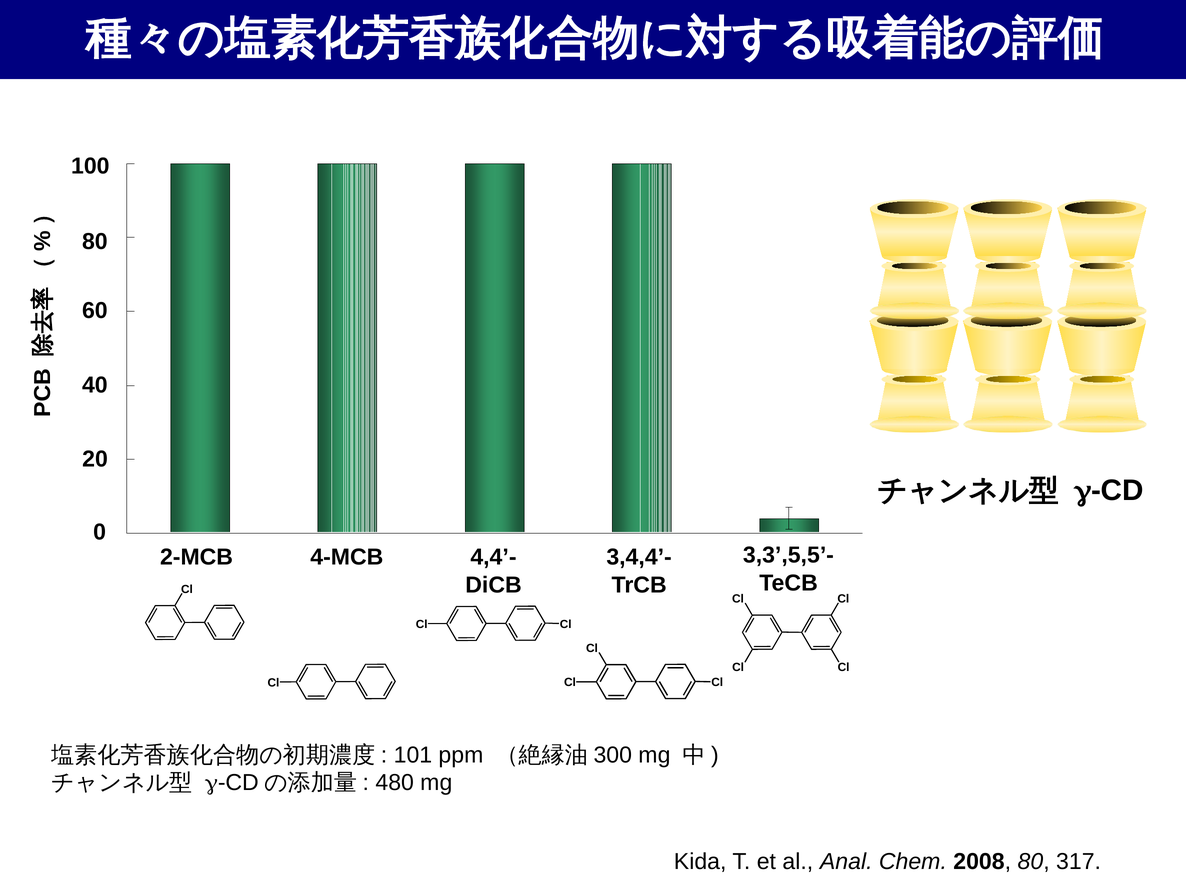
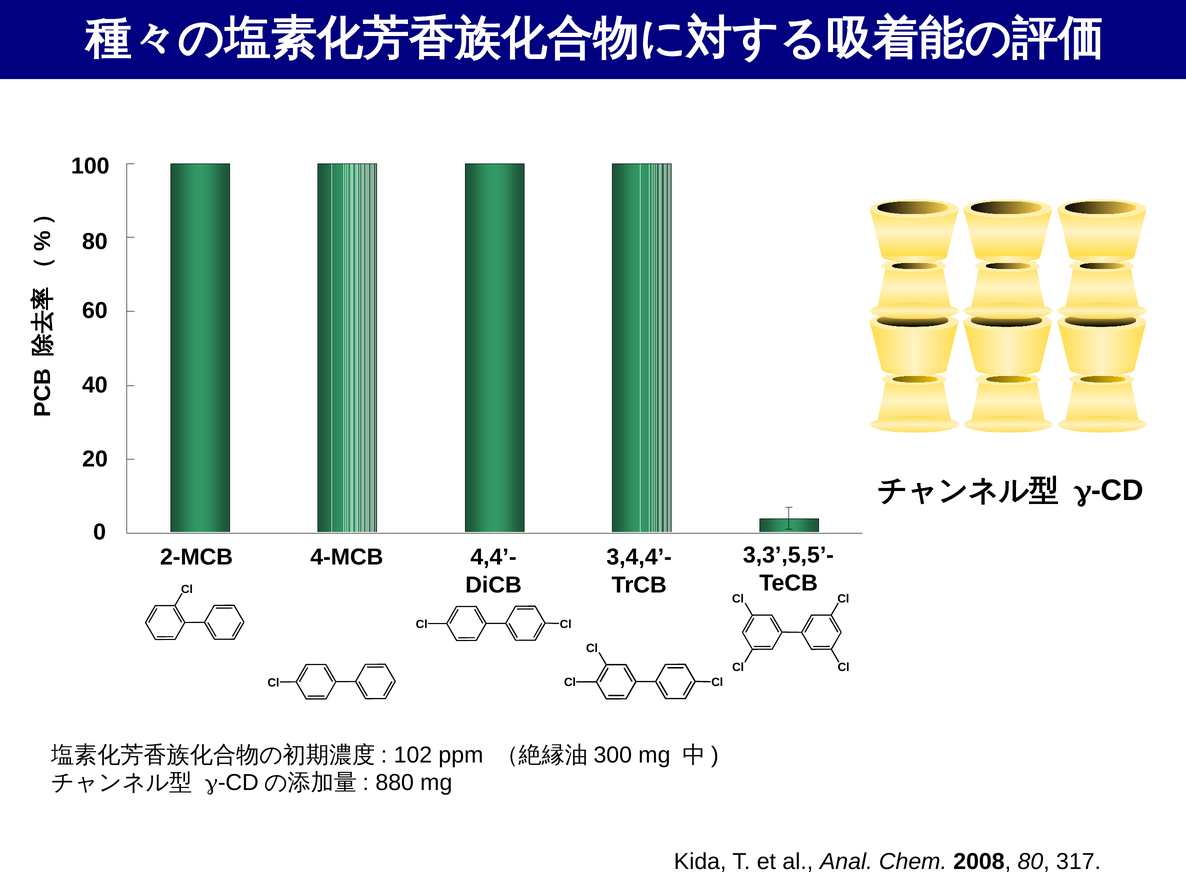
101: 101 -> 102 (413, 755)
480: 480 -> 880 (395, 782)
